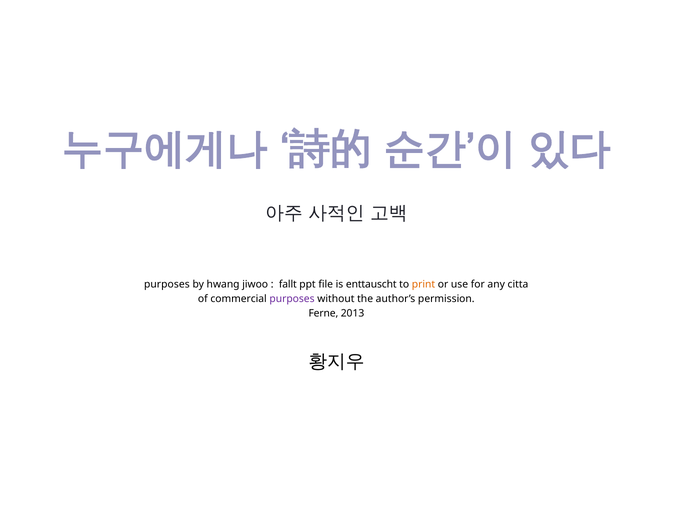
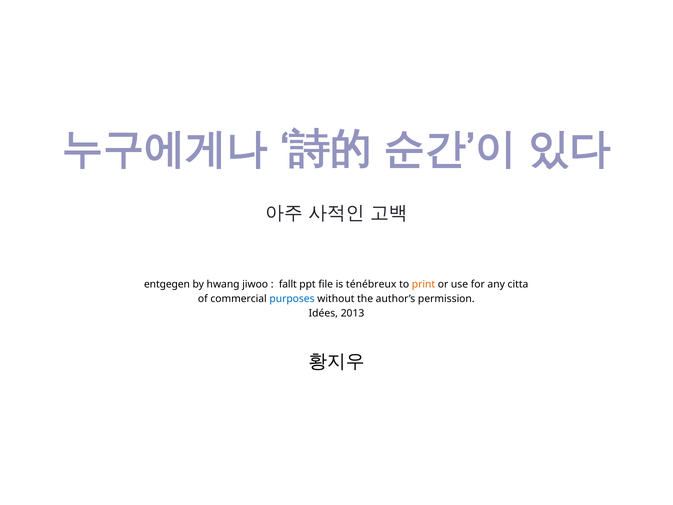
purposes: purposes -> entgegen (167, 284)
enttauscht: enttauscht -> ténébreux (371, 284)
purposes colour: purple -> blue (292, 299)
Ferne: Ferne -> Idées (323, 313)
